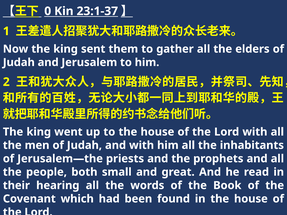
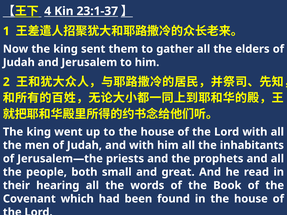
0: 0 -> 4 (48, 11)
